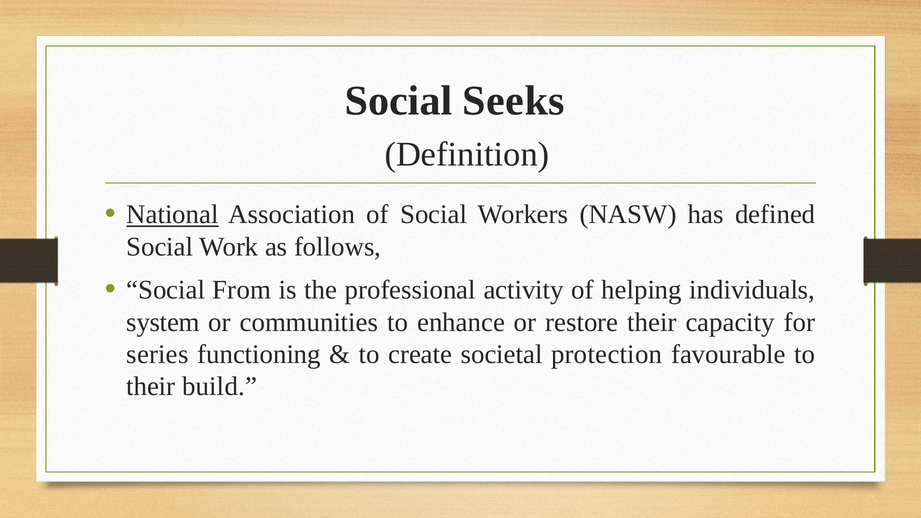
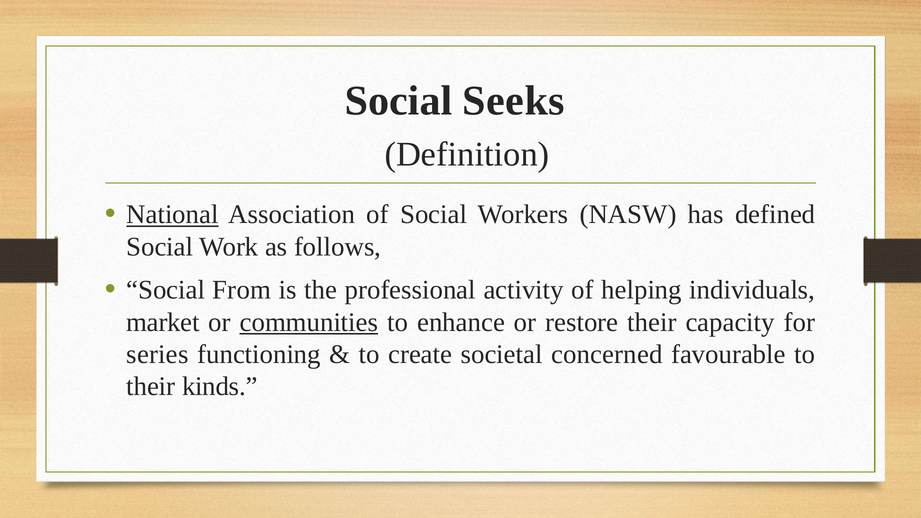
system: system -> market (163, 322)
communities underline: none -> present (309, 322)
protection: protection -> concerned (607, 354)
build: build -> kinds (220, 387)
